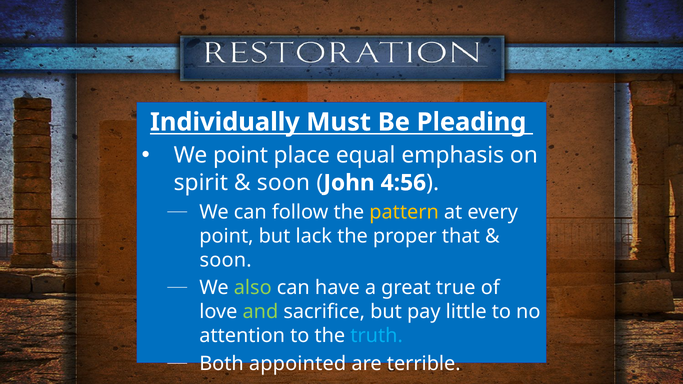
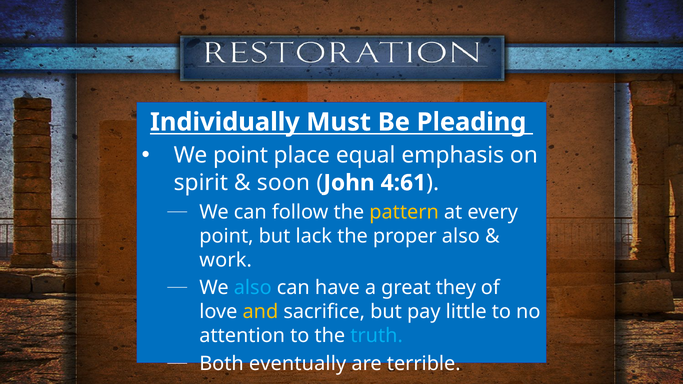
4:56: 4:56 -> 4:61 (403, 183)
proper that: that -> also (461, 236)
soon: soon -> work (226, 260)
also colour: light green -> light blue (253, 288)
true: true -> they (456, 288)
and colour: light green -> yellow (260, 312)
appointed: appointed -> eventually (298, 364)
